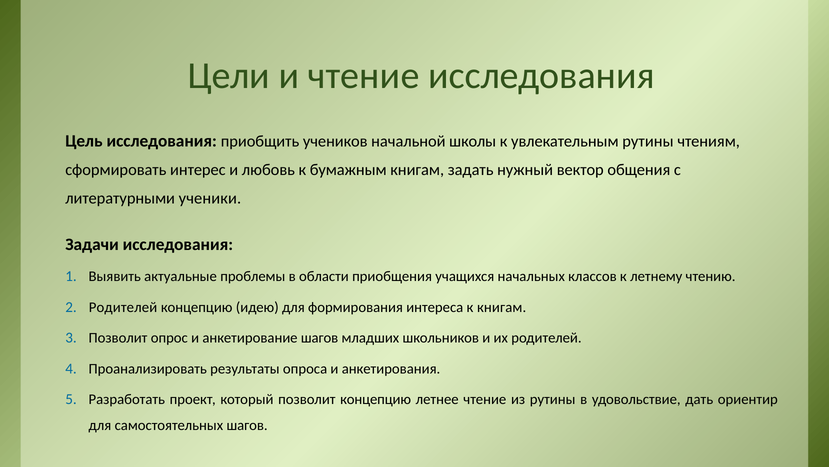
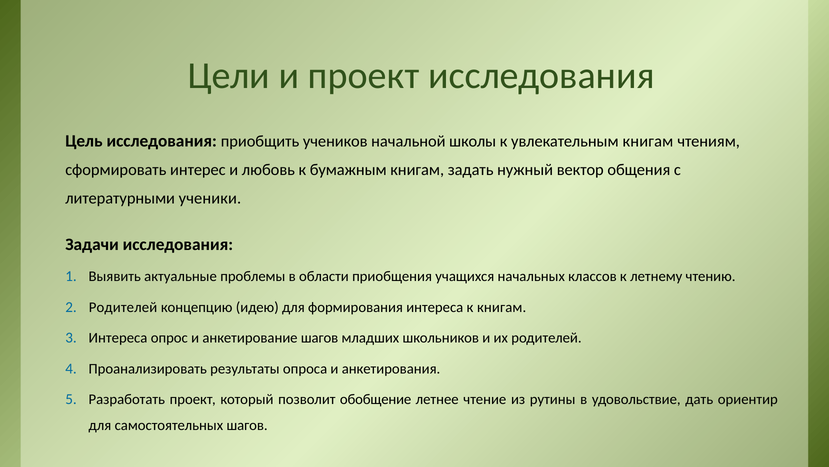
и чтение: чтение -> проект (364, 76)
увлекательным рутины: рутины -> книгам (648, 141)
Позволит: Позволит -> Интереса (118, 338)
позволит концепцию: концепцию -> обобщение (376, 399)
